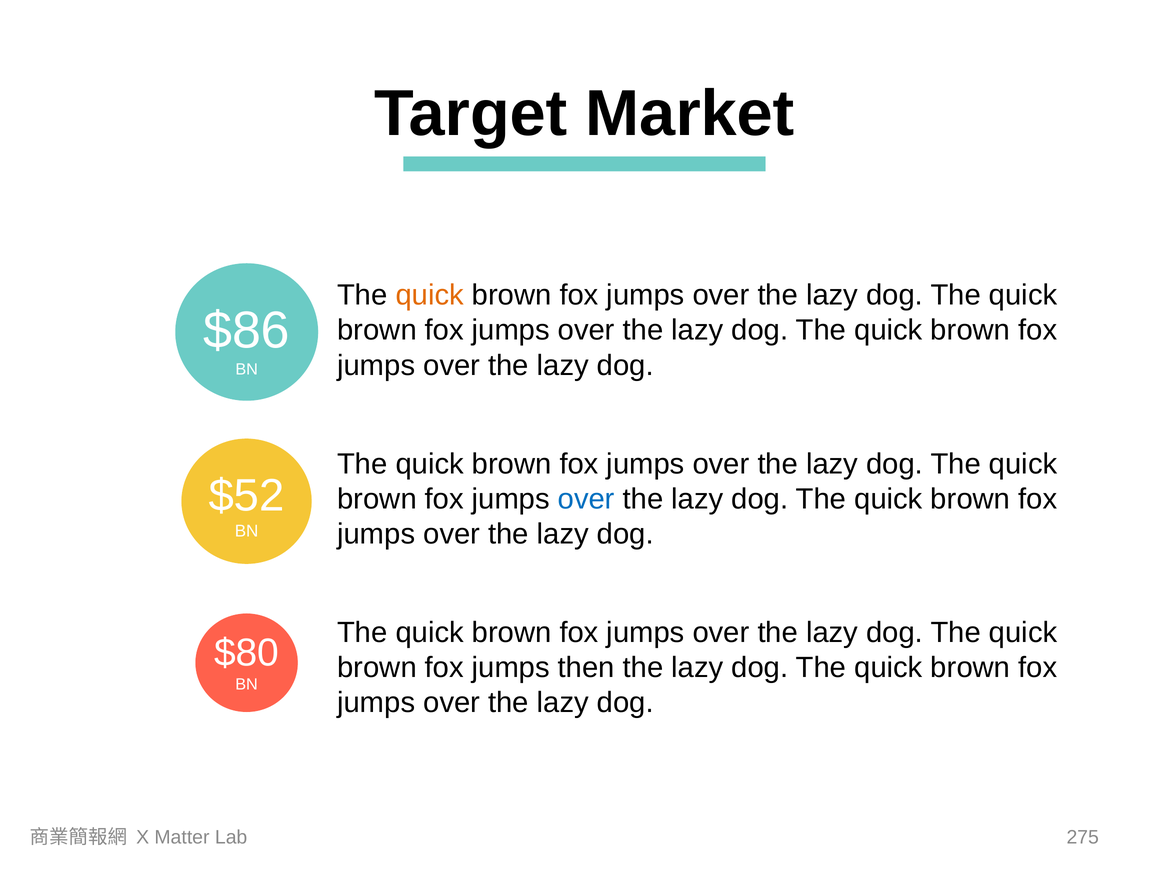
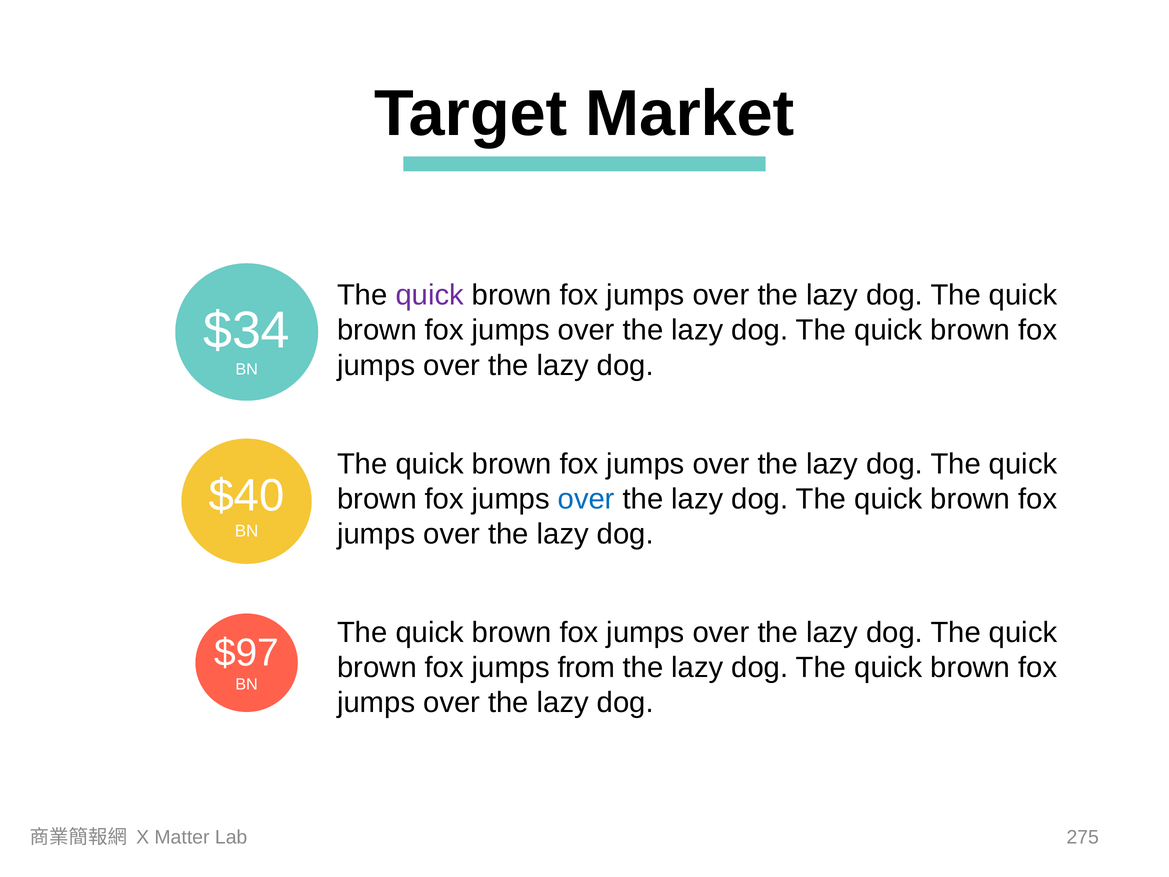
quick colour: orange -> purple (430, 295)
$86: $86 -> $34 (247, 331)
$52: $52 -> $40 (247, 496)
$80: $80 -> $97 (247, 653)
then: then -> from (586, 668)
